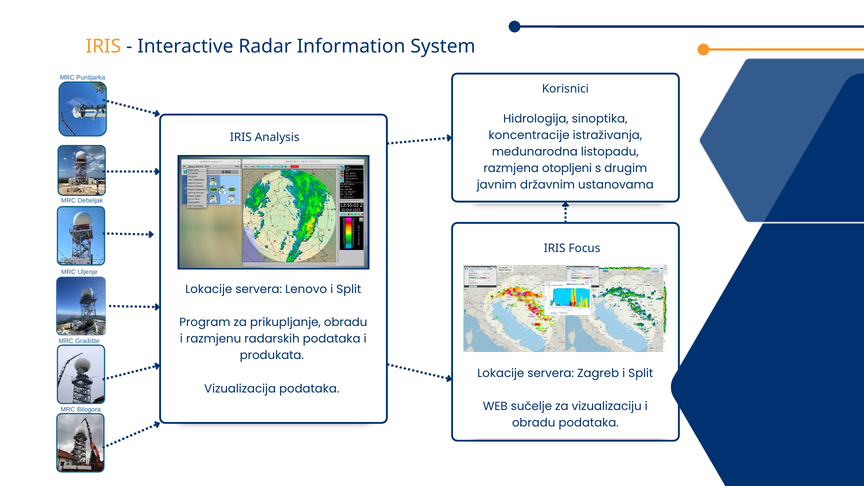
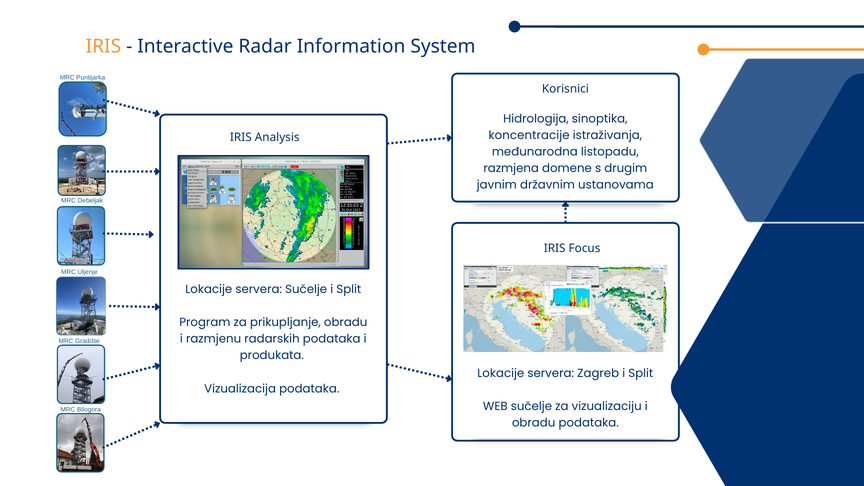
otopljeni: otopljeni -> domene (567, 168)
servera Lenovo: Lenovo -> Sučelje (306, 289)
